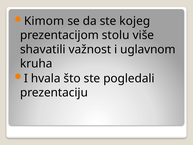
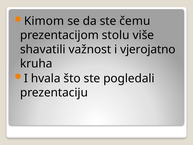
kojeg: kojeg -> čemu (135, 21)
uglavnom: uglavnom -> vjerojatno (148, 49)
